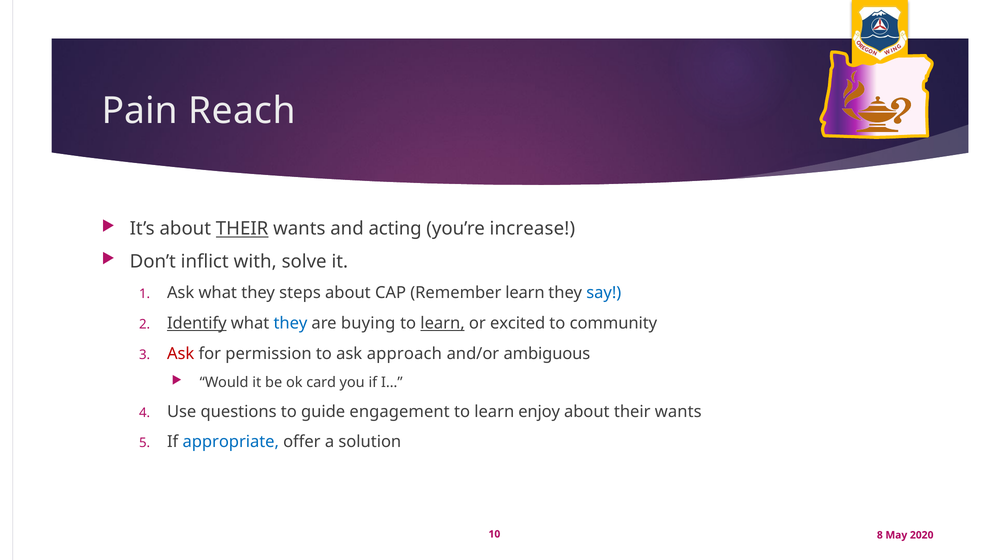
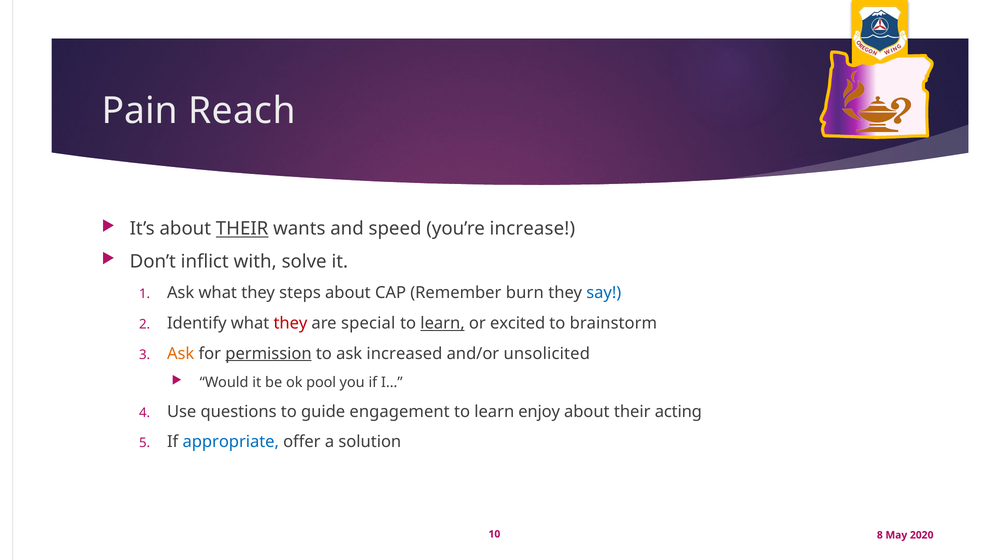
acting: acting -> speed (395, 229)
Remember learn: learn -> burn (525, 293)
Identify underline: present -> none (197, 323)
they colour: blue -> red (290, 323)
buying: buying -> special (368, 323)
community: community -> brainstorm (613, 323)
Ask colour: red -> orange (181, 353)
permission underline: none -> present (268, 353)
approach: approach -> increased (404, 353)
ambiguous: ambiguous -> unsolicited (547, 353)
card: card -> pool (321, 382)
wants: wants -> acting (678, 411)
